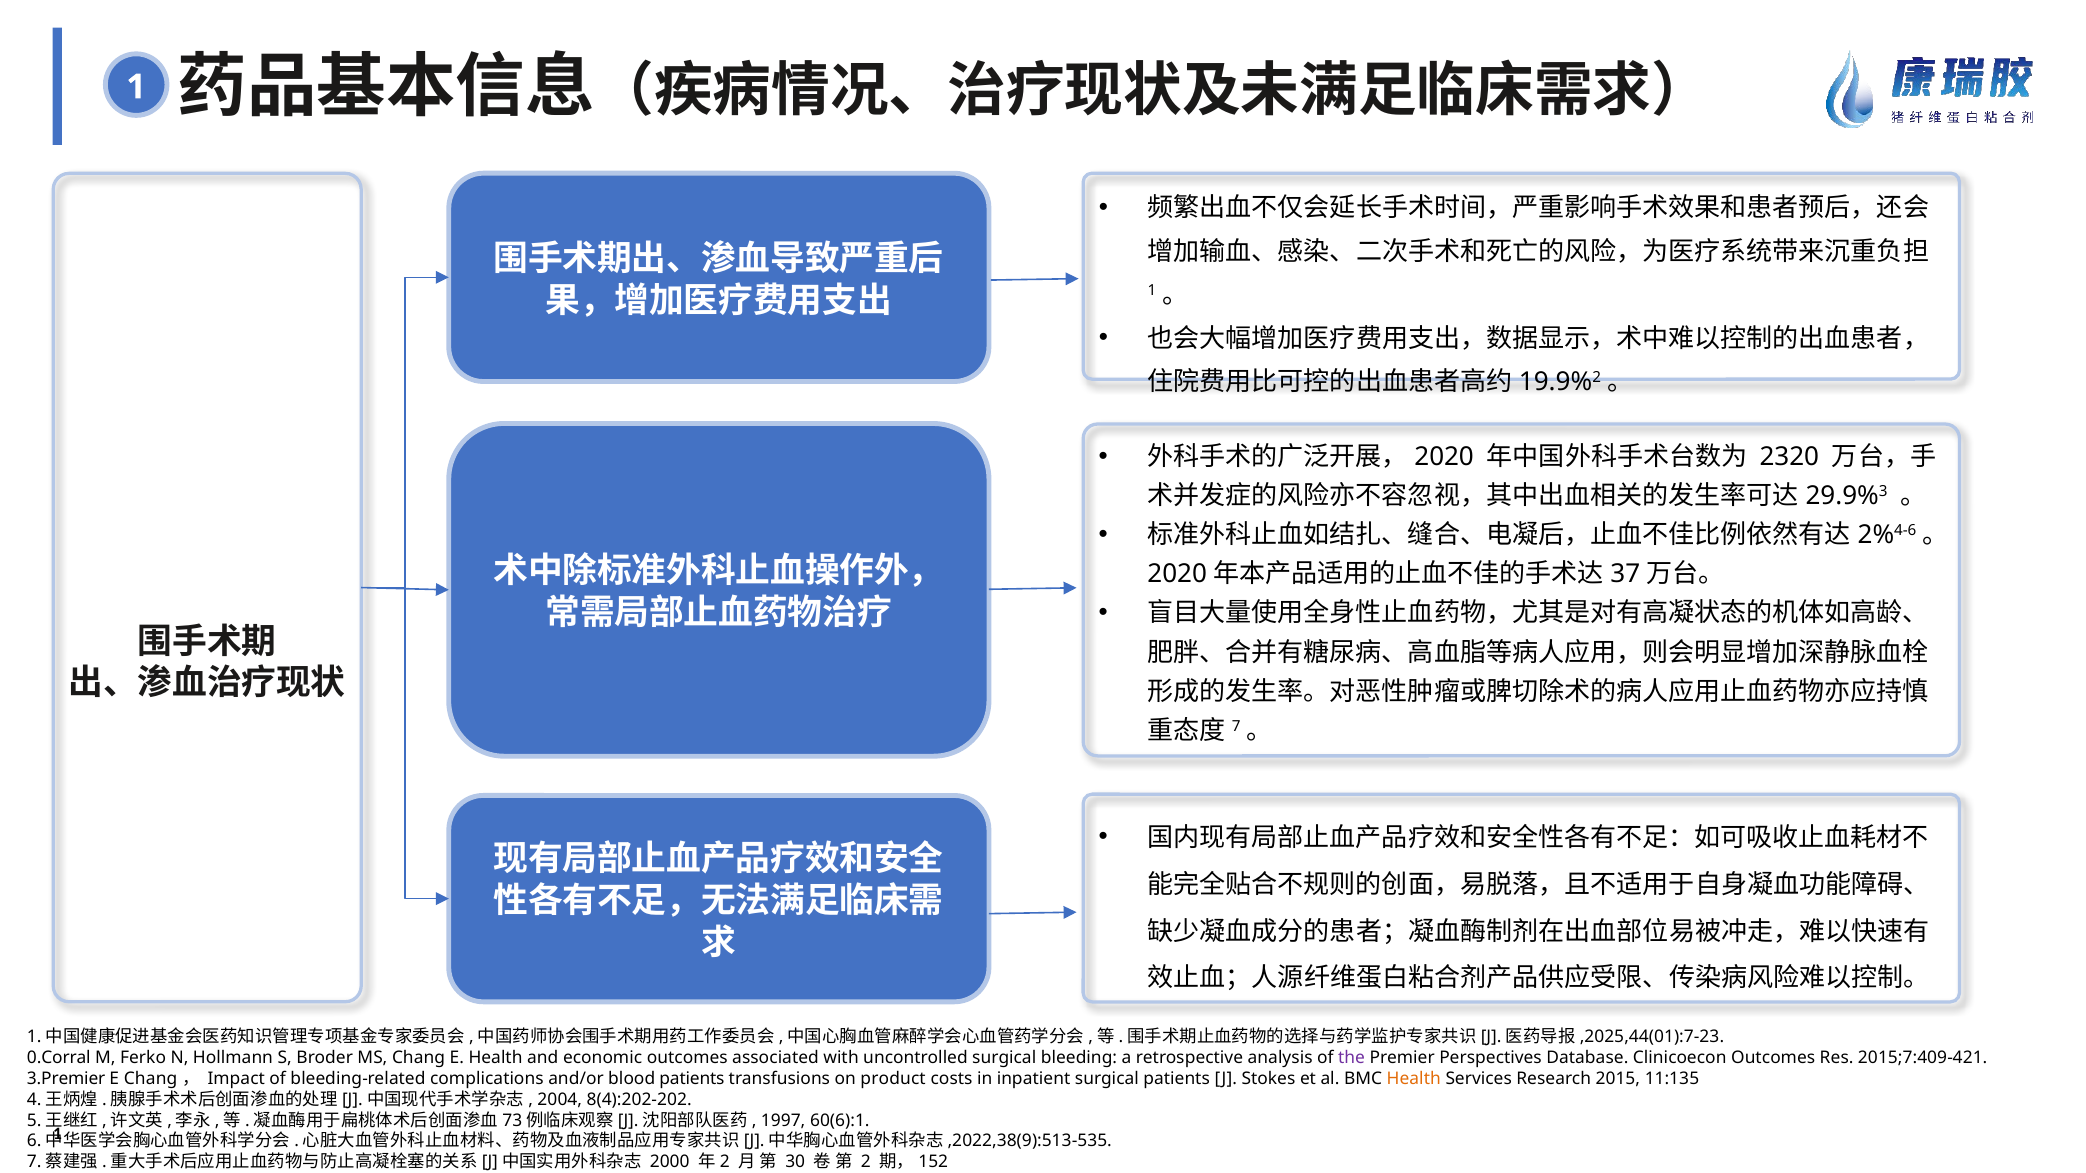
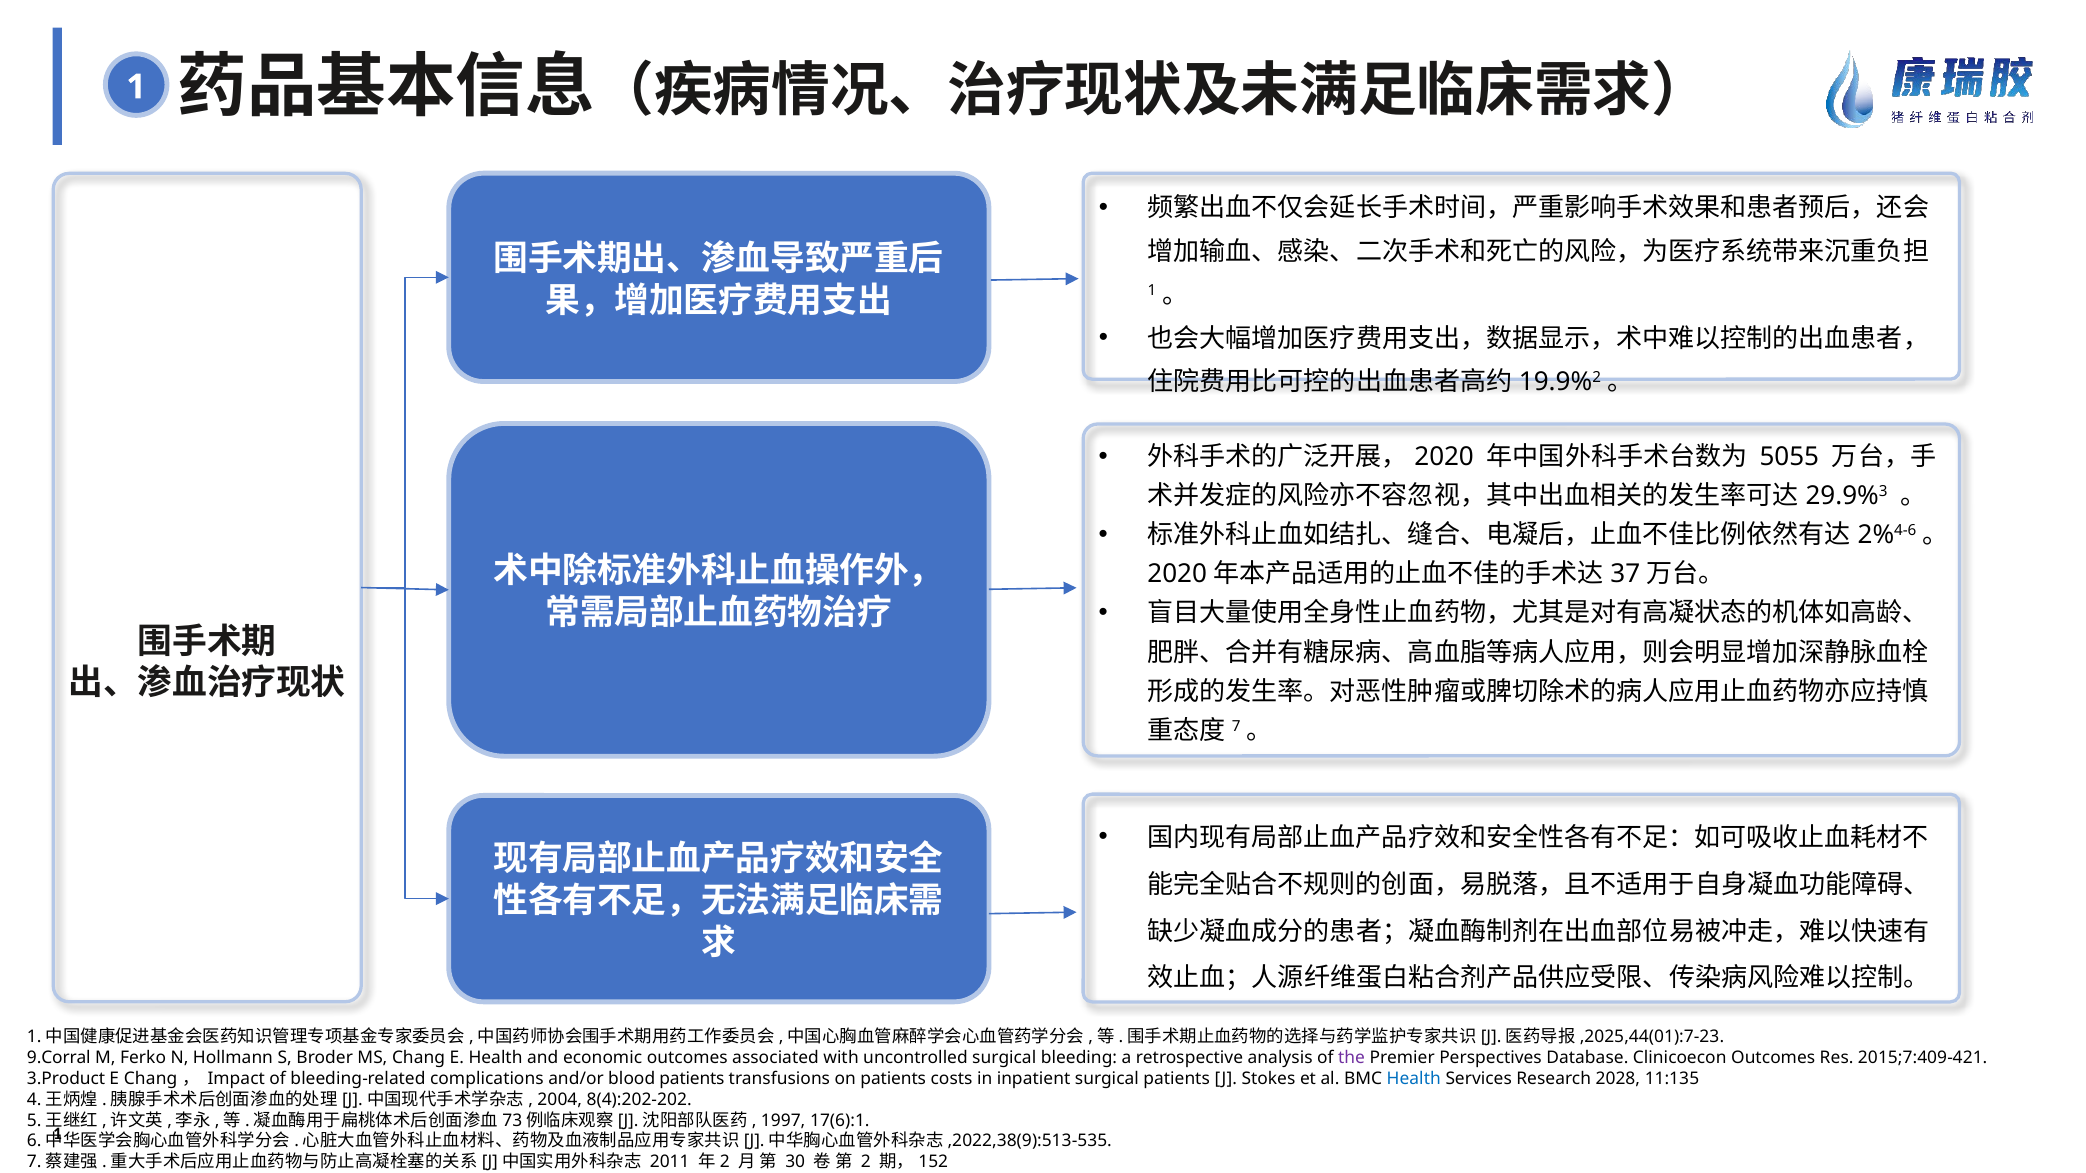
2320: 2320 -> 5055 (1789, 457)
0.Corral: 0.Corral -> 9.Corral (59, 1058)
3.Premier: 3.Premier -> 3.Product (66, 1079)
on product: product -> patients (893, 1079)
Health colour: orange -> blue (1414, 1079)
2015: 2015 -> 2028 (1618, 1079)
60(6):1: 60(6):1 -> 17(6):1 (840, 1121)
2000: 2000 -> 2011 (670, 1162)
